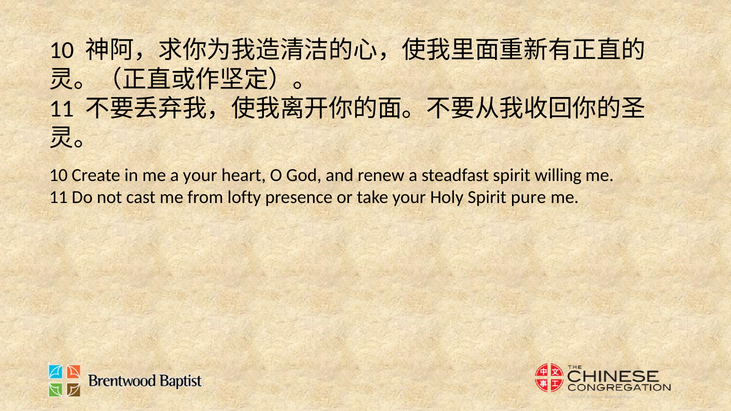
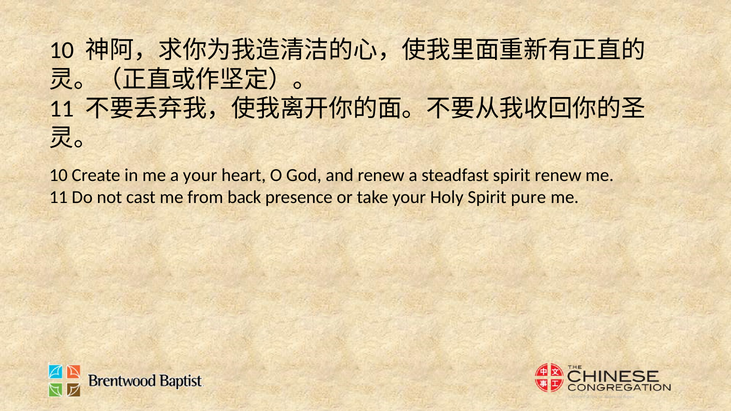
spirit willing: willing -> renew (558, 175)
lofty: lofty -> back (244, 197)
